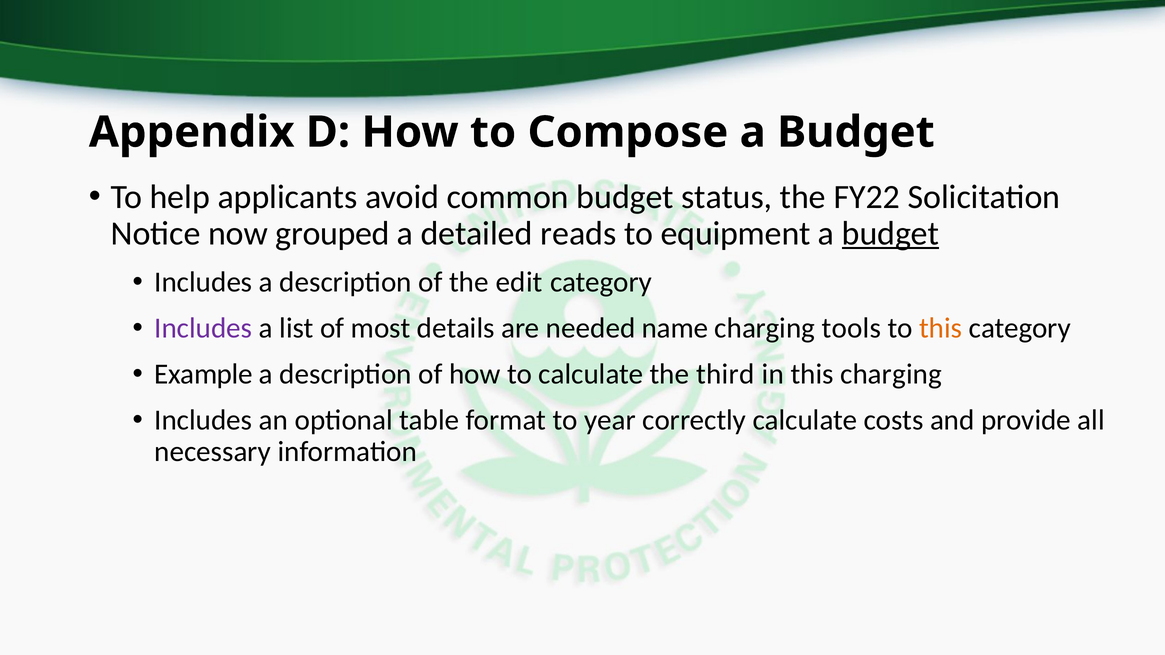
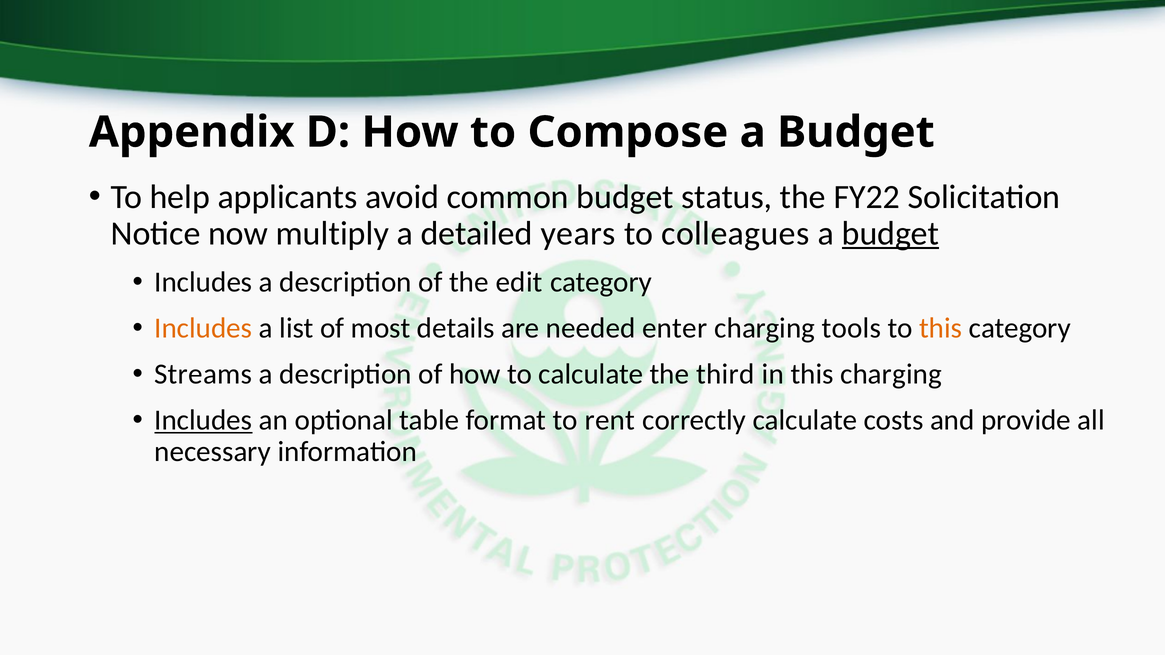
grouped: grouped -> multiply (332, 234)
reads: reads -> years (578, 234)
equipment: equipment -> colleagues (735, 234)
Includes colour: purple -> orange (203, 328)
name: name -> enter (675, 328)
Example: Example -> Streams (203, 374)
Includes underline: none -> present (203, 420)
year: year -> rent (610, 420)
